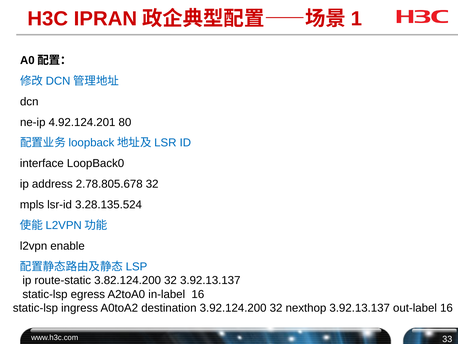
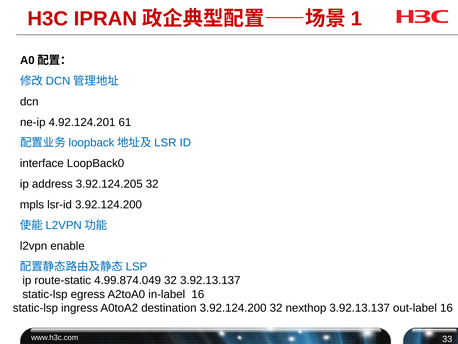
80: 80 -> 61 (125, 122)
2.78.805.678: 2.78.805.678 -> 3.92.124.205 (109, 184)
lsr-id 3.28.135.524: 3.28.135.524 -> 3.92.124.200 (109, 205)
3.82.124.200: 3.82.124.200 -> 4.99.874.049 (128, 280)
